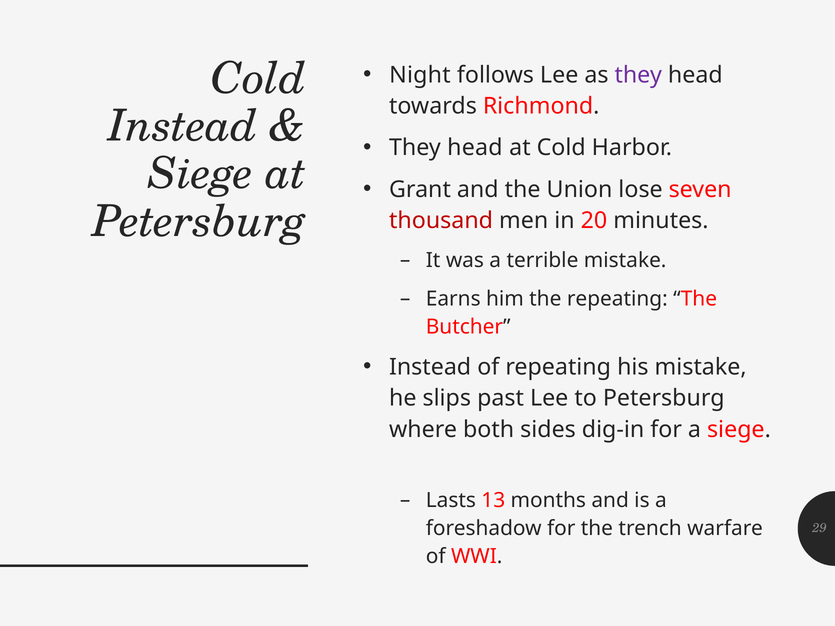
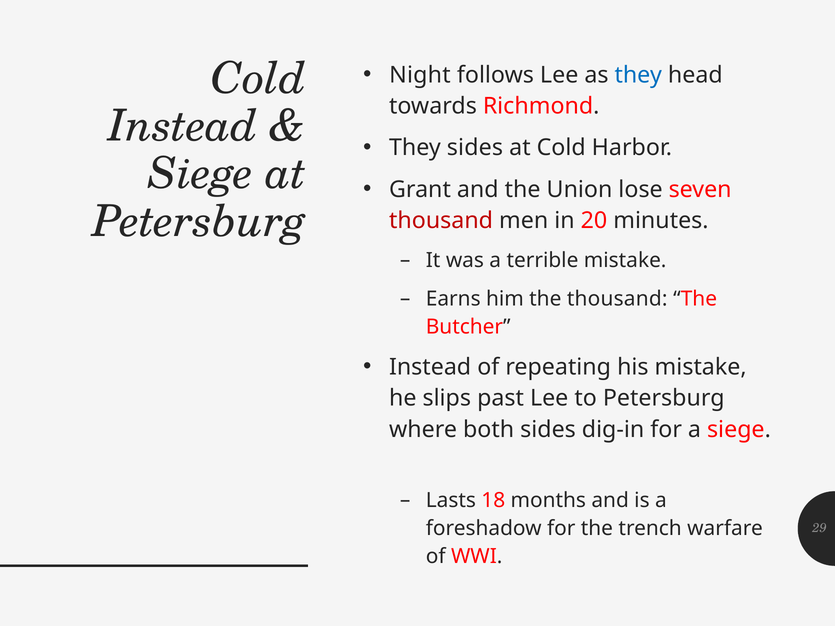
they colour: purple -> blue (638, 75)
head: head -> sides (475, 148)
the repeating: repeating -> thousand (617, 299)
13: 13 -> 18 (493, 500)
